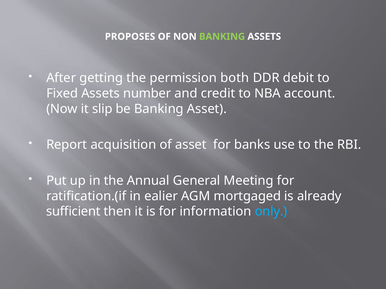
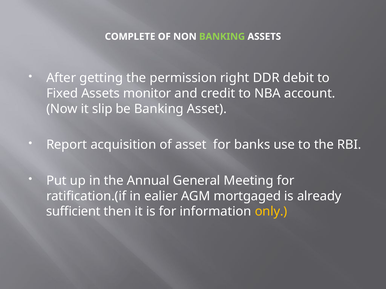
PROPOSES: PROPOSES -> COMPLETE (130, 37)
both: both -> right (235, 78)
number: number -> monitor (147, 94)
only colour: light blue -> yellow (271, 212)
